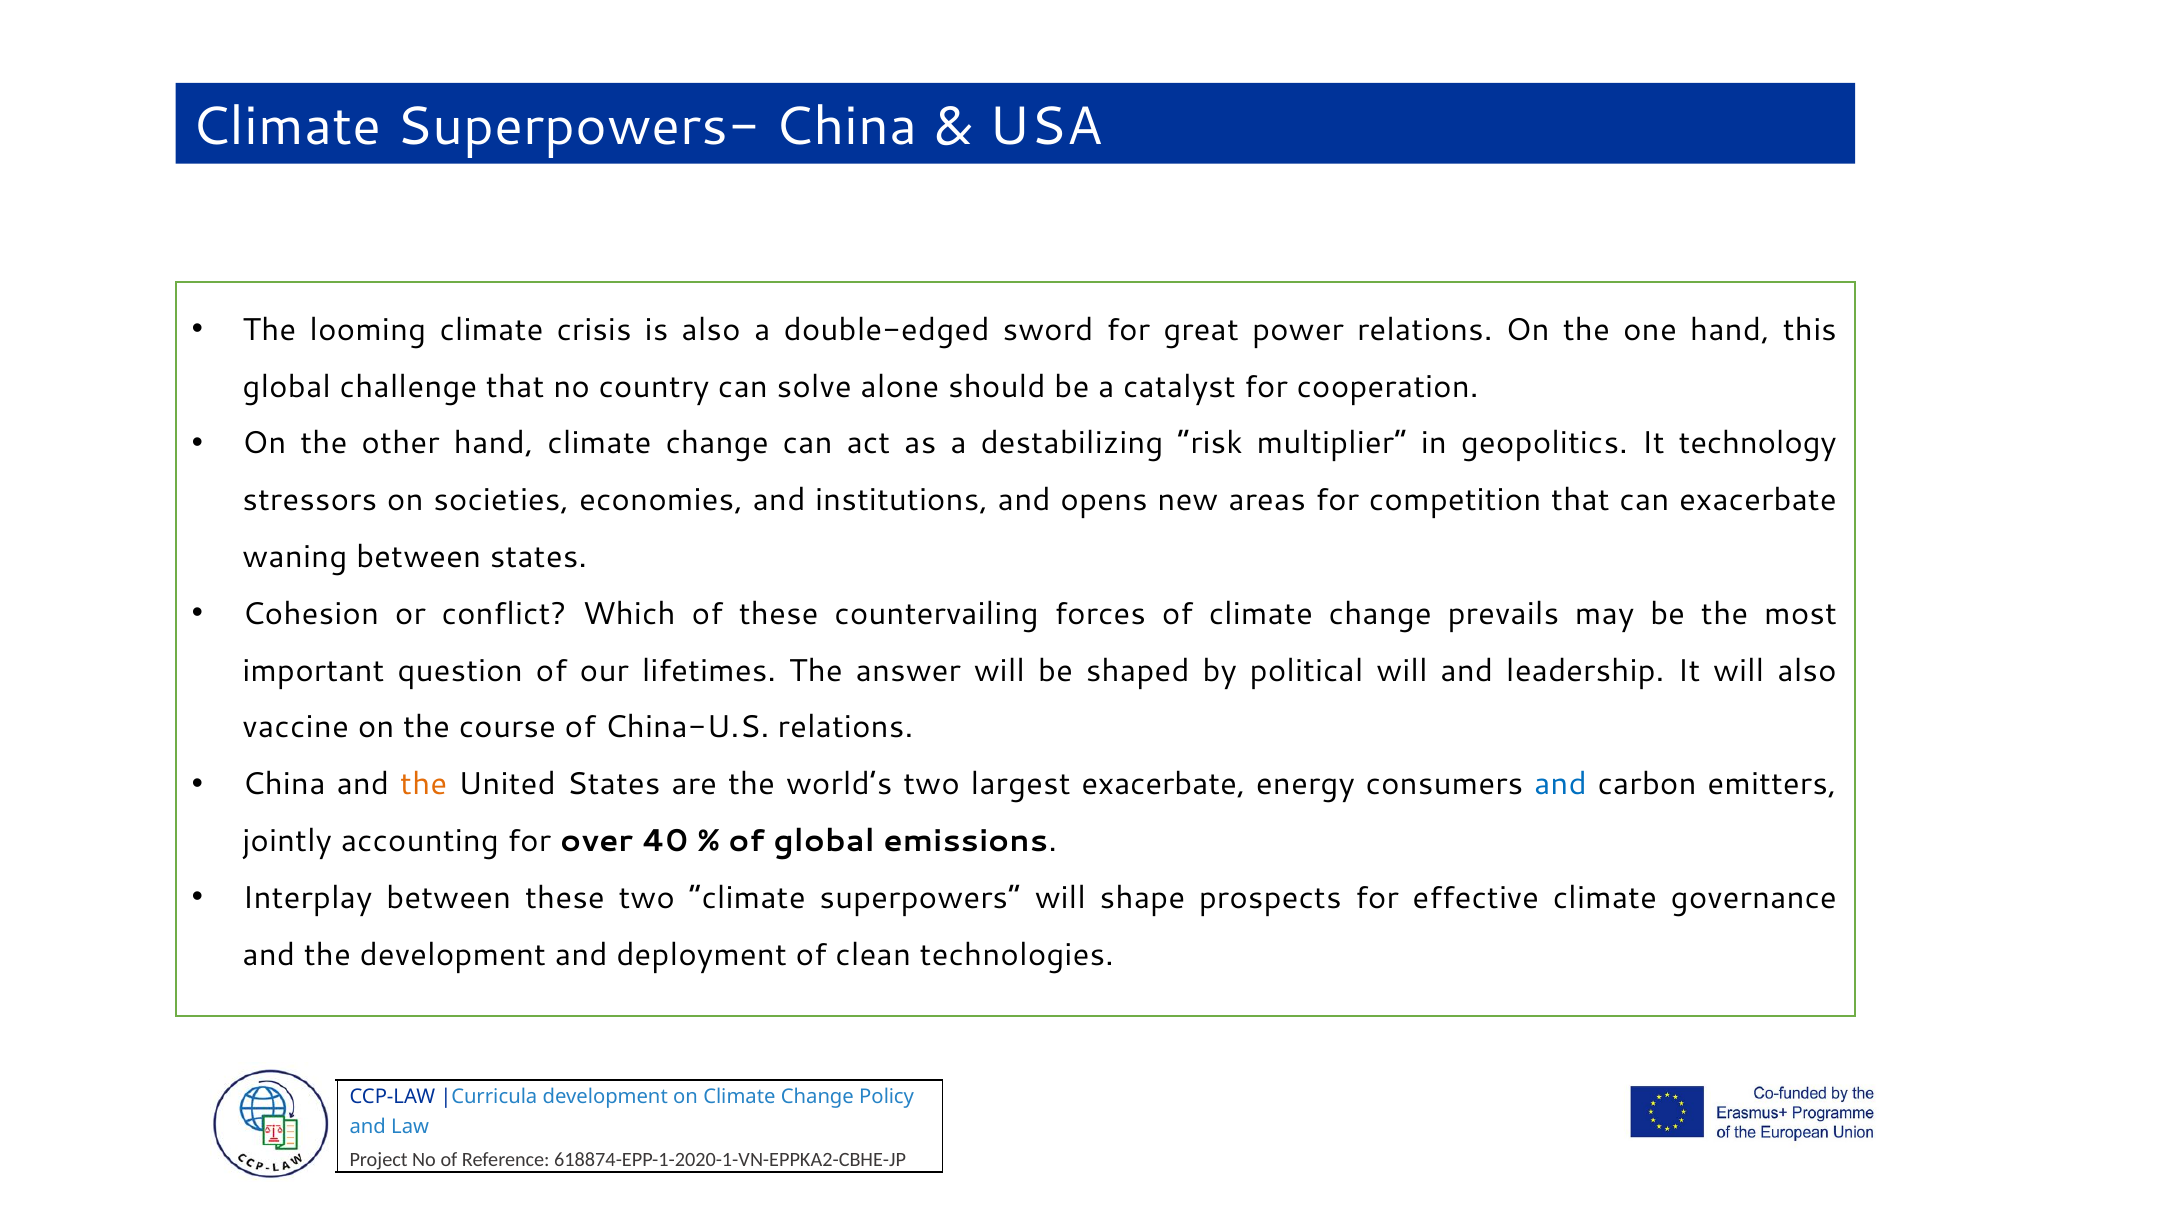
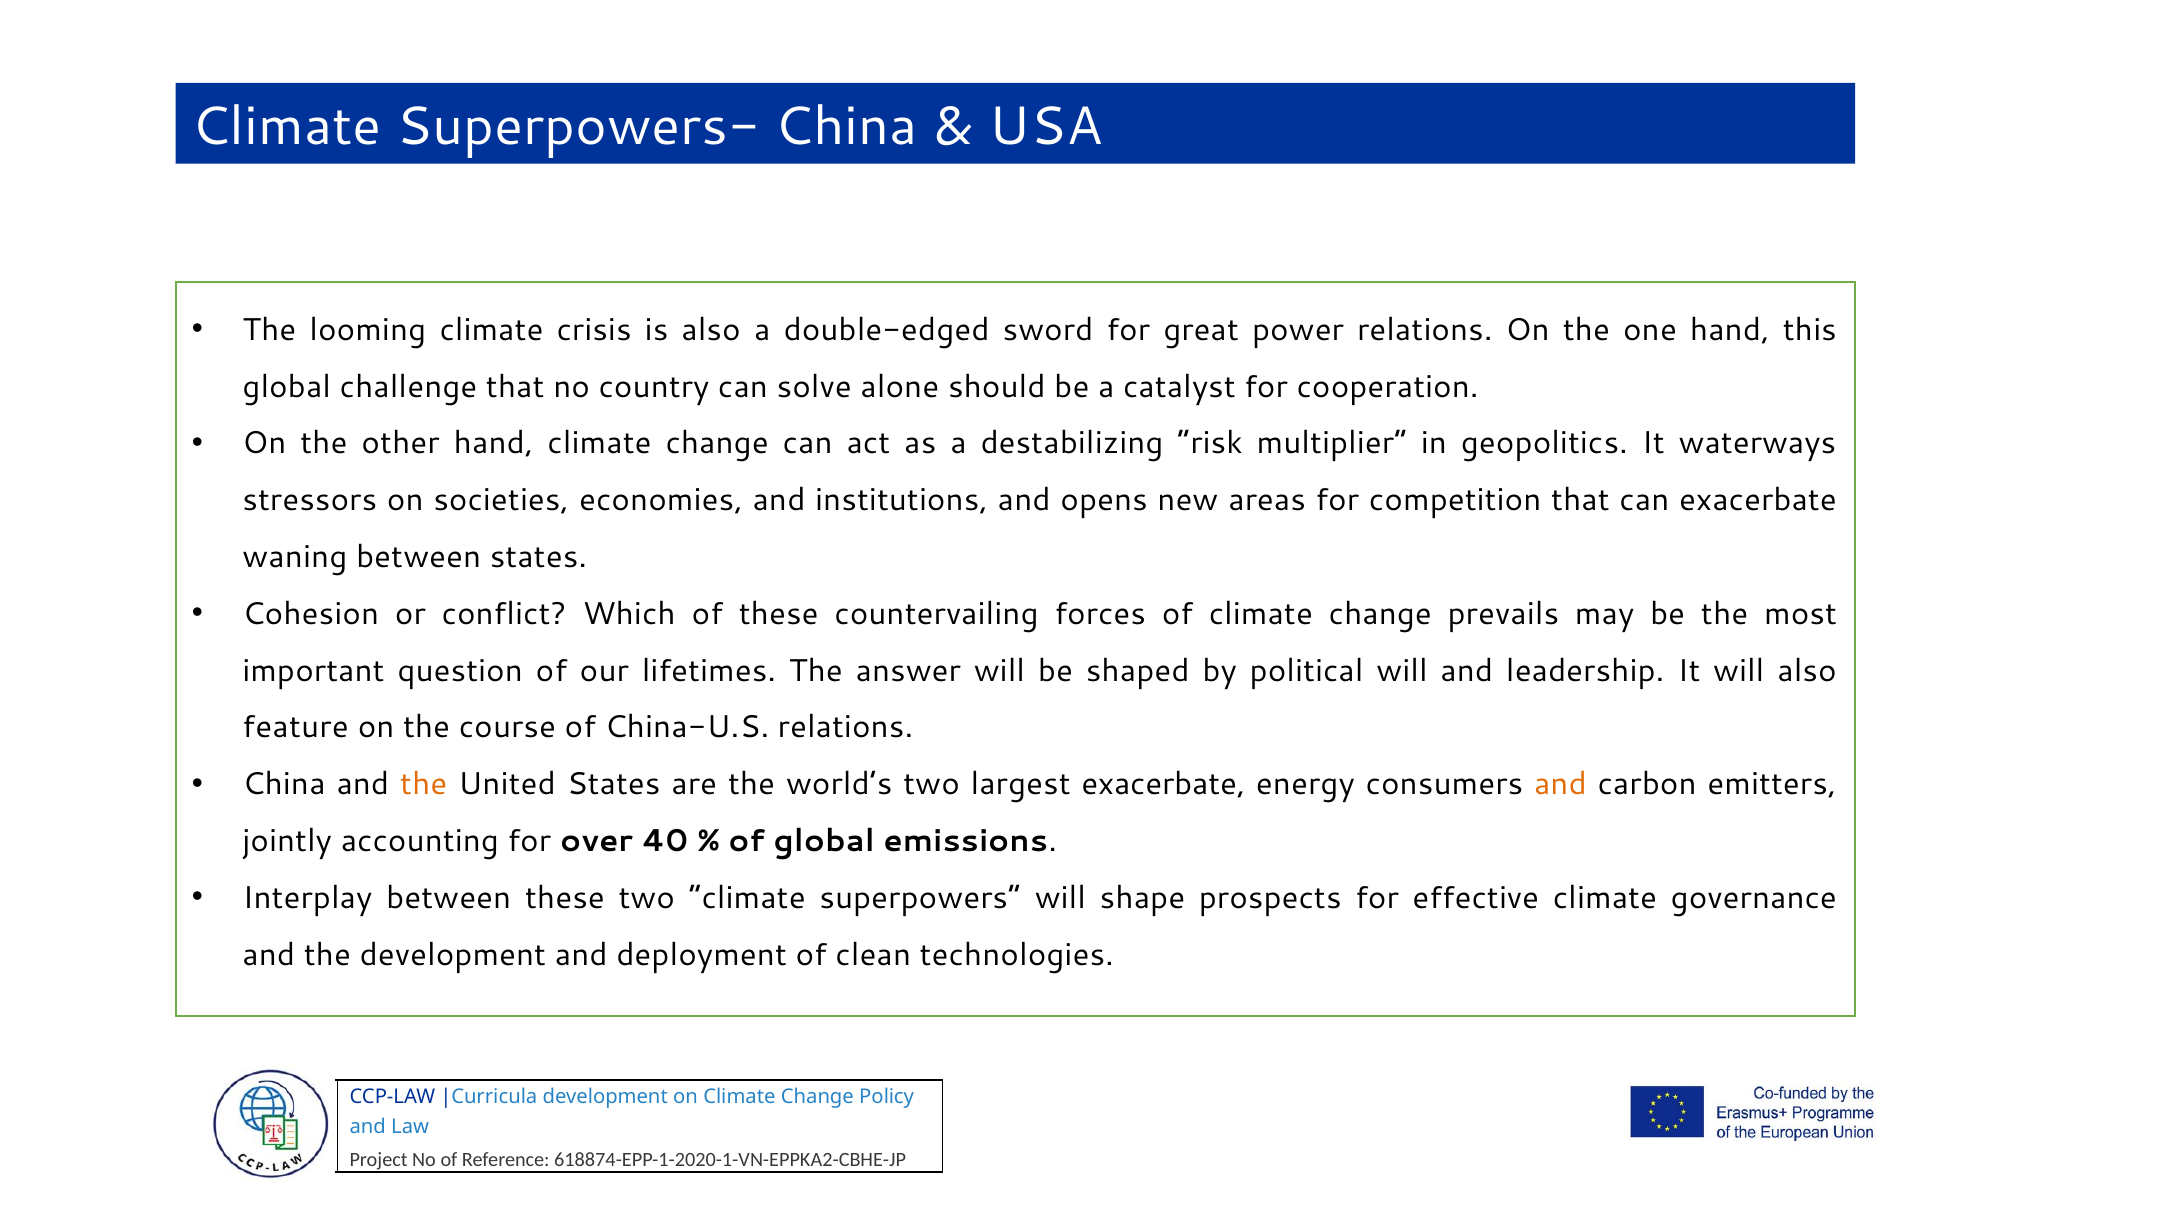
technology: technology -> waterways (1757, 444)
vaccine: vaccine -> feature (296, 727)
and colour: blue -> orange (1560, 784)
